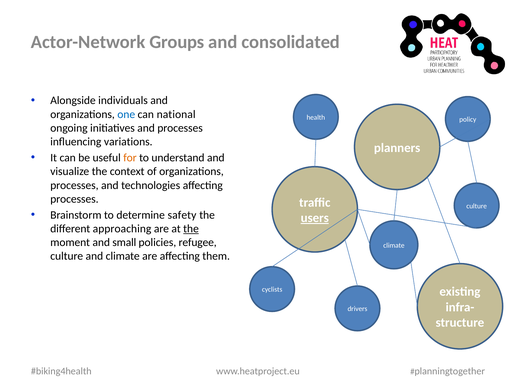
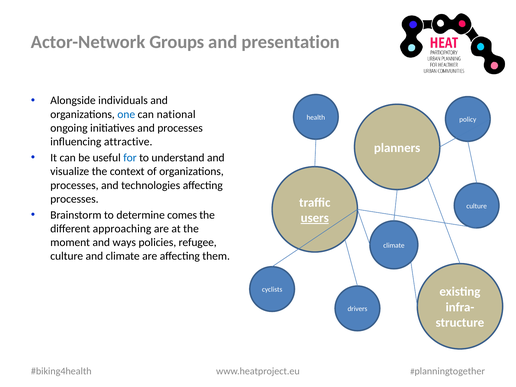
consolidated: consolidated -> presentation (291, 42)
variations: variations -> attractive (128, 142)
for colour: orange -> blue (130, 158)
safety: safety -> comes (182, 215)
the underline: present -> none (191, 229)
small: small -> ways (124, 242)
